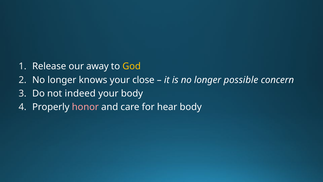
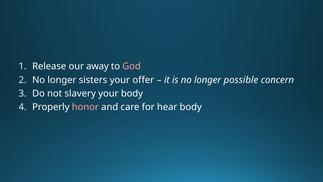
God colour: yellow -> pink (132, 66)
knows: knows -> sisters (93, 80)
close: close -> offer (143, 80)
indeed: indeed -> slavery (80, 93)
